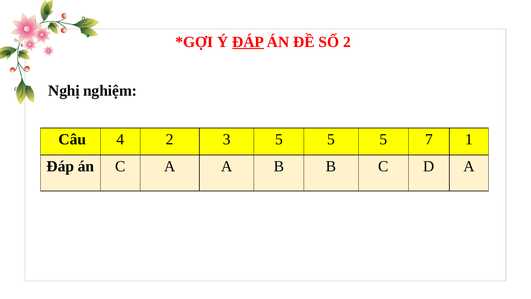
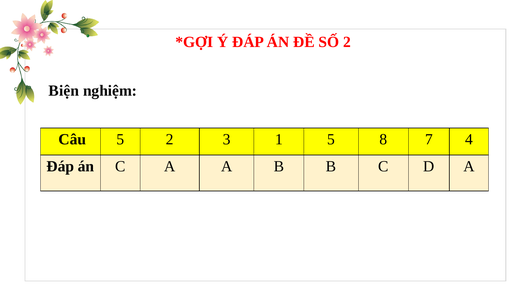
ĐÁP underline: present -> none (248, 42)
Nghị: Nghị -> Biện (64, 91)
Câu 4: 4 -> 5 (120, 139)
3 5: 5 -> 1 (279, 139)
5: 5 -> 8 (383, 139)
1: 1 -> 4 (469, 139)
